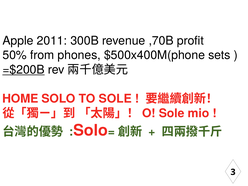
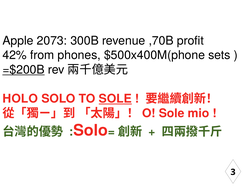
2011: 2011 -> 2073 (52, 41)
50%: 50% -> 42% (15, 55)
HOME: HOME -> HOLO (20, 99)
SOLE underline: none -> present (115, 99)
